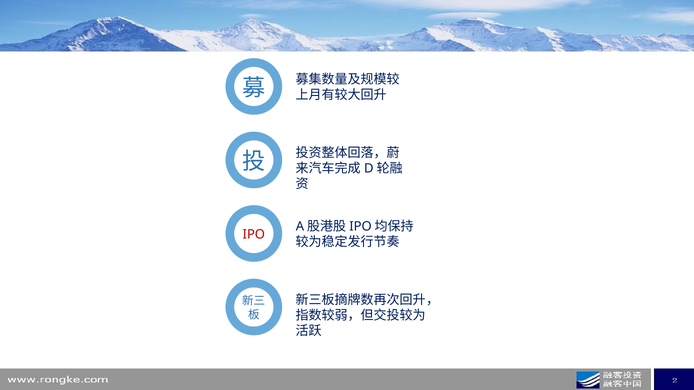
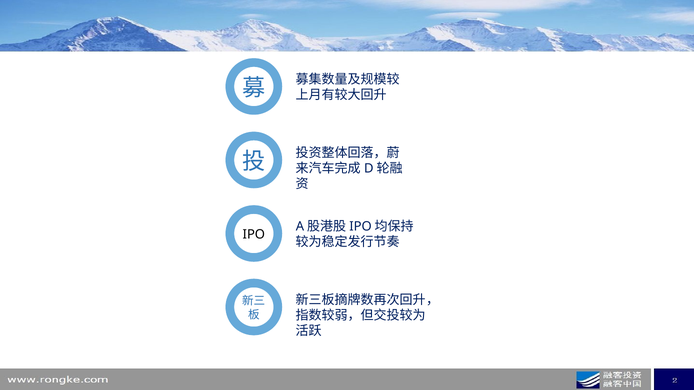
IPO colour: red -> black (254, 235)
